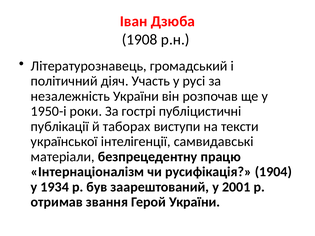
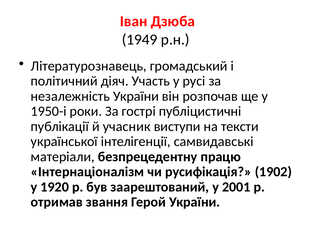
1908: 1908 -> 1949 (140, 40)
таборах: таборах -> учасник (127, 127)
1904: 1904 -> 1902 (273, 172)
1934: 1934 -> 1920 (55, 187)
